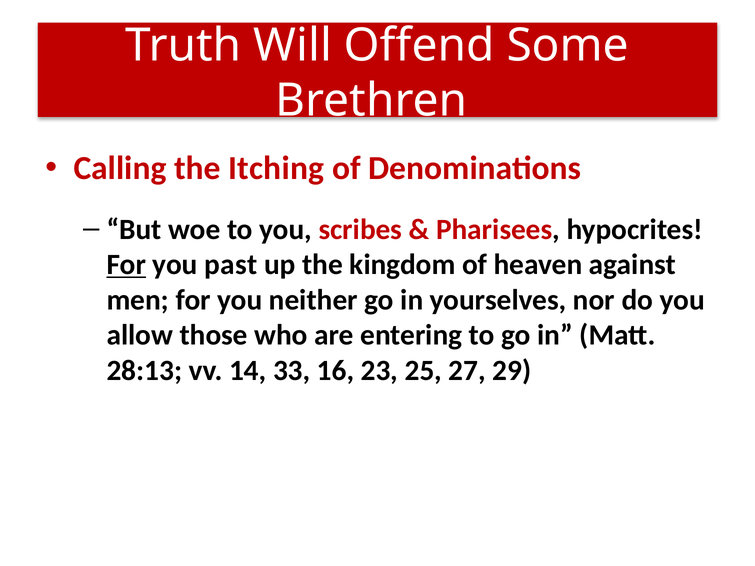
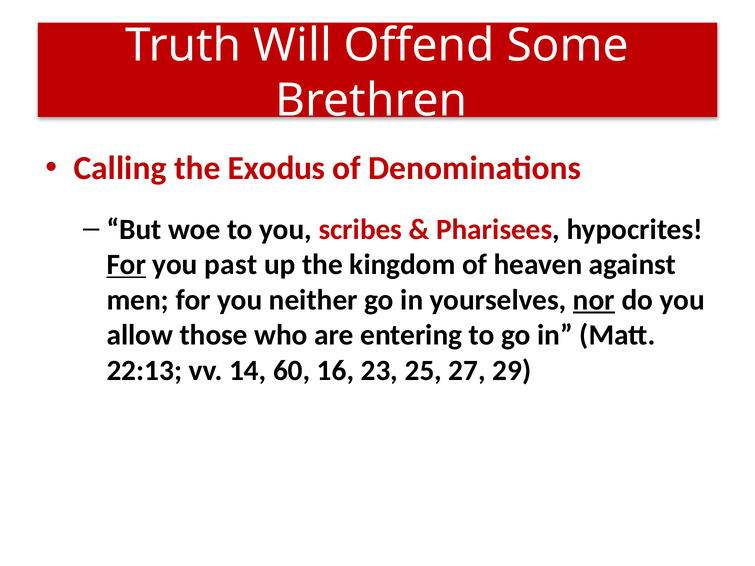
Itching: Itching -> Exodus (276, 168)
nor underline: none -> present (594, 300)
28:13: 28:13 -> 22:13 (144, 370)
33: 33 -> 60 (292, 370)
